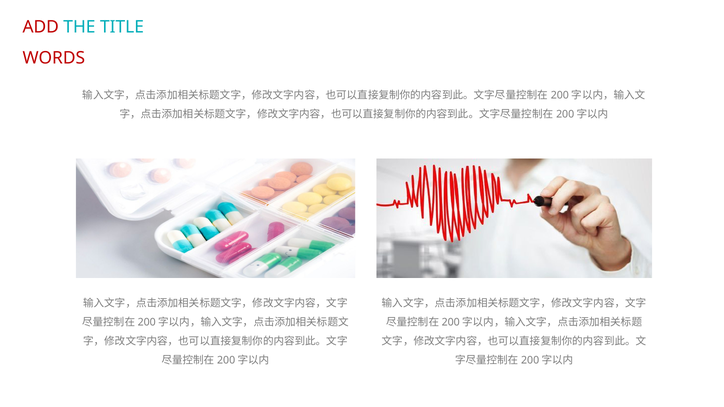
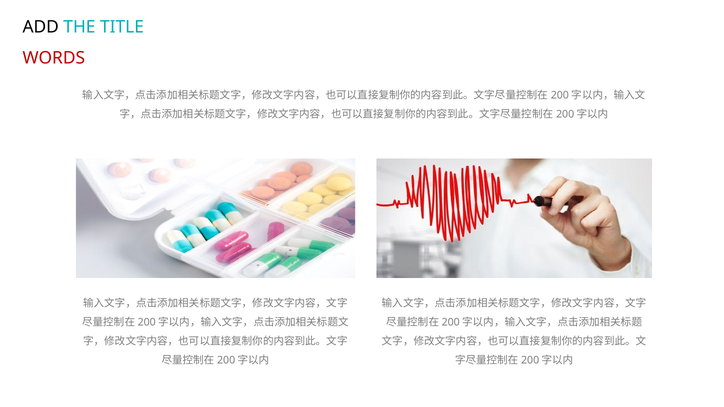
ADD colour: red -> black (41, 27)
